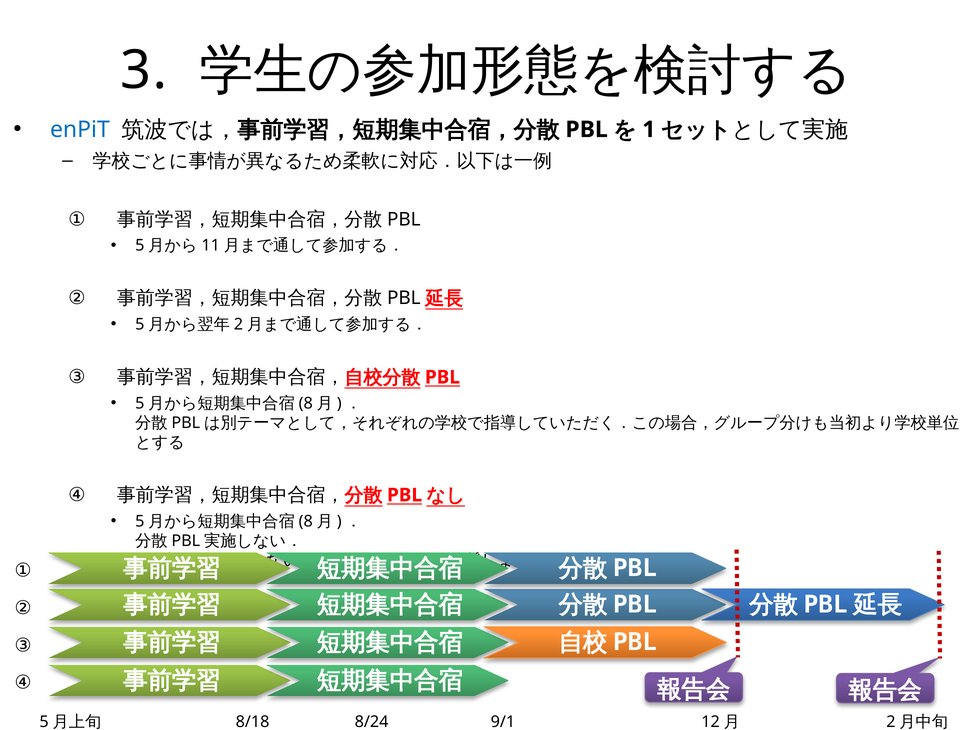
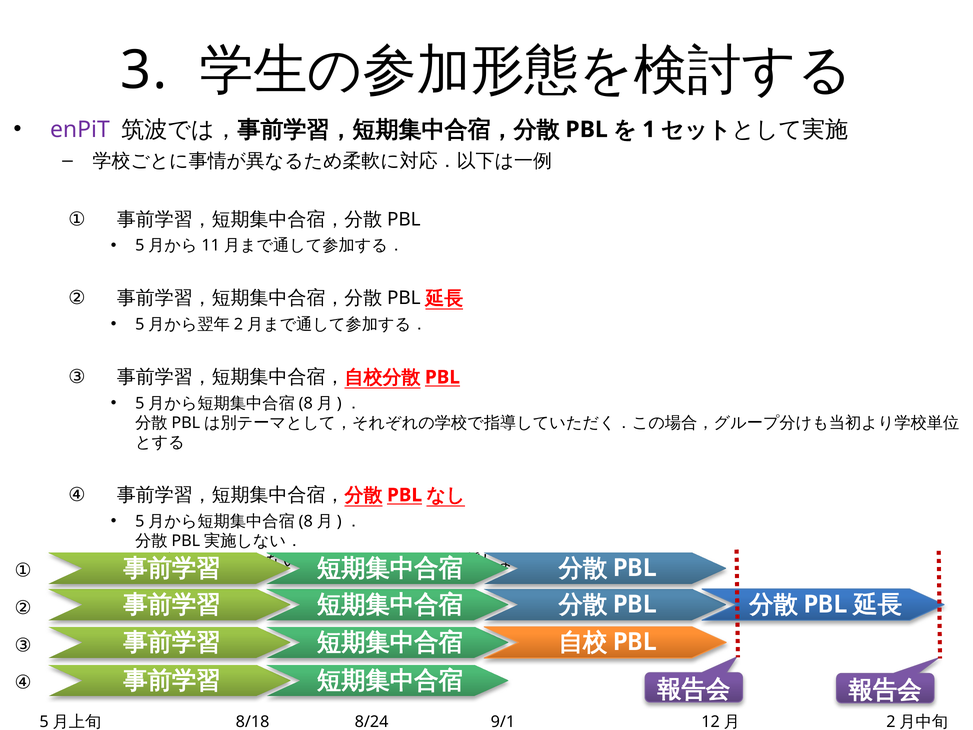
enPiT colour: blue -> purple (80, 129)
